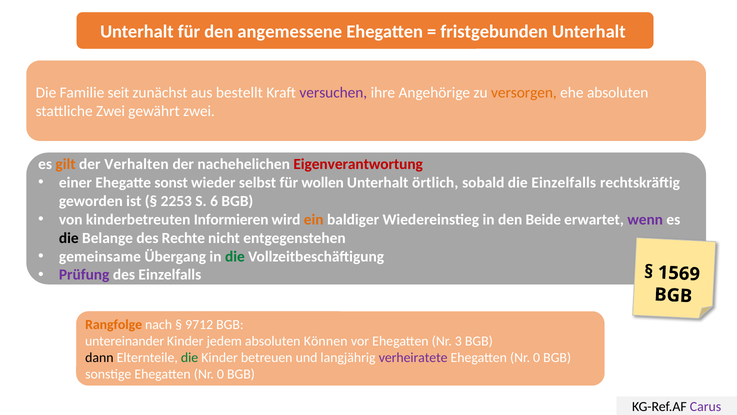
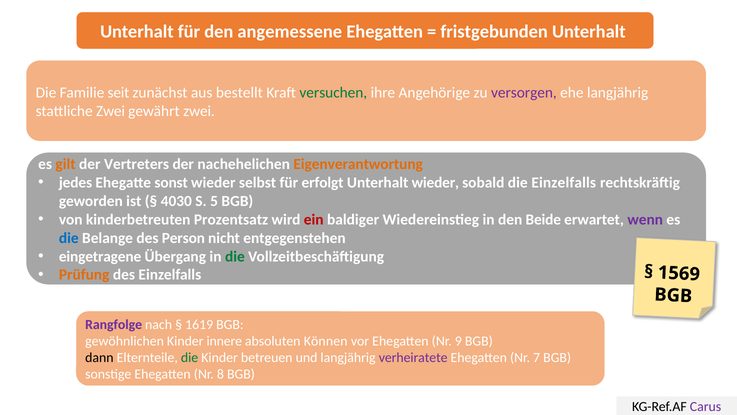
versuchen colour: purple -> green (333, 92)
versorgen colour: orange -> purple (524, 92)
ehe absoluten: absoluten -> langjährig (618, 92)
Verhalten: Verhalten -> Vertreters (137, 164)
Eigenverantwortung colour: red -> orange (358, 164)
einer: einer -> jedes (76, 182)
wollen: wollen -> erfolgt (323, 182)
Unterhalt örtlich: örtlich -> wieder (435, 182)
2253: 2253 -> 4030 (176, 201)
6: 6 -> 5 (214, 201)
Informieren: Informieren -> Prozentsatz (231, 219)
ein colour: orange -> red (314, 219)
die colour: black -> blue (69, 238)
Rechte: Rechte -> Person (183, 238)
gemeinsame: gemeinsame -> eingetragene (100, 256)
Prüfung colour: purple -> orange (84, 275)
Rangfolge colour: orange -> purple (114, 324)
9712: 9712 -> 1619 (199, 324)
untereinander: untereinander -> gewöhnlichen (125, 341)
jedem: jedem -> innere (224, 341)
3: 3 -> 9 (458, 341)
0: 0 -> 7 (537, 357)
sonstige Ehegatten Nr 0: 0 -> 8 (220, 374)
